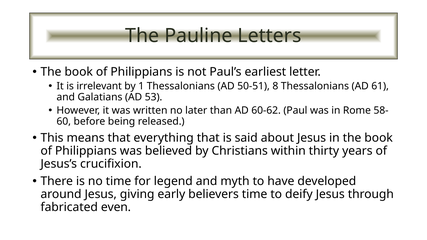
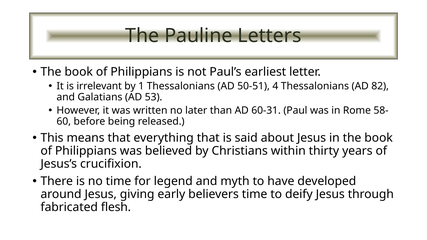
8: 8 -> 4 (275, 86)
61: 61 -> 82 (380, 86)
60-62: 60-62 -> 60-31 (266, 111)
even: even -> flesh (116, 207)
